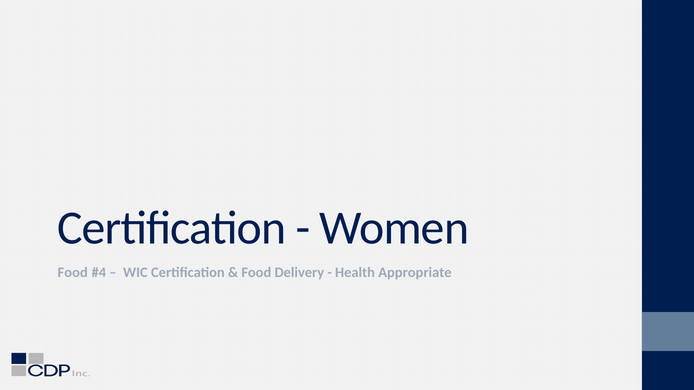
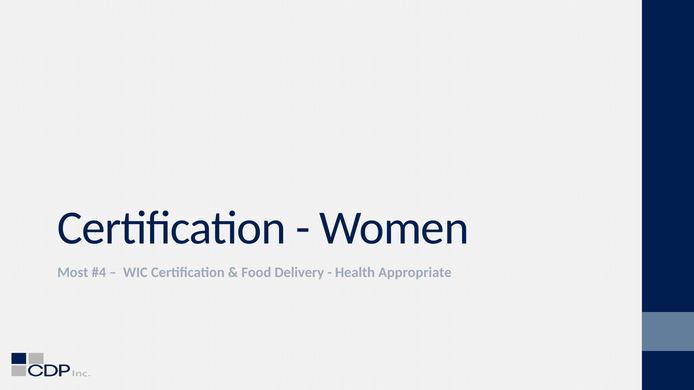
Food: Food -> Most (73, 273)
